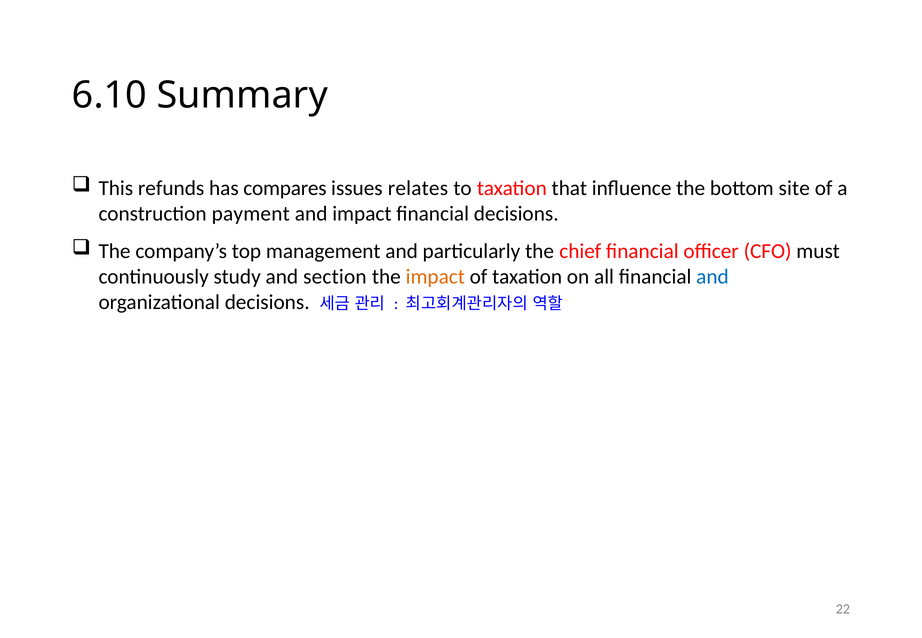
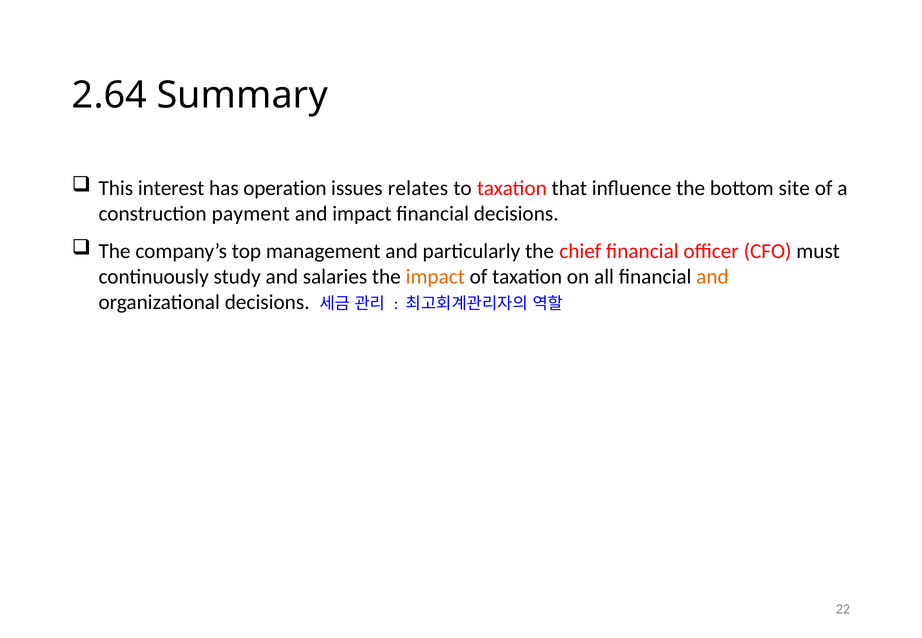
6.10: 6.10 -> 2.64 (109, 95)
refunds: refunds -> interest (171, 188)
compares: compares -> operation (285, 188)
section: section -> salaries (335, 277)
and colour: blue -> orange (712, 277)
